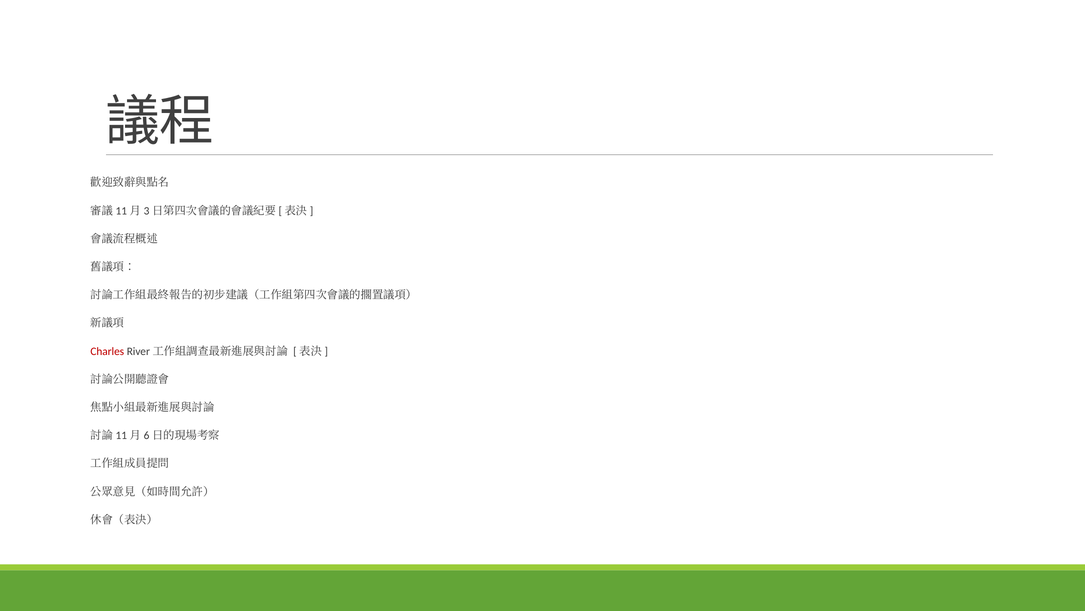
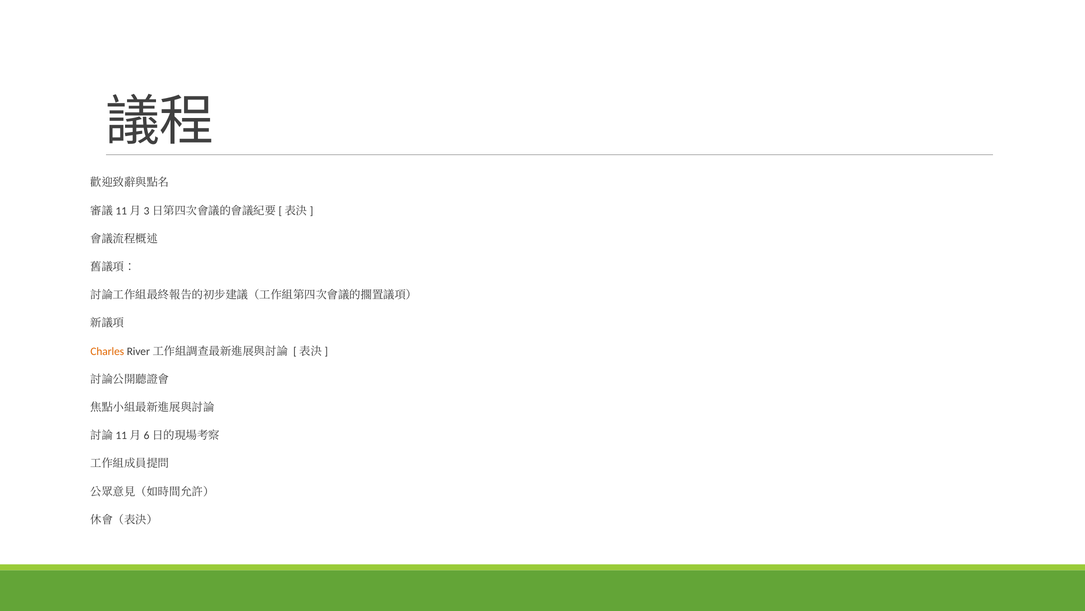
Charles colour: red -> orange (107, 351)
